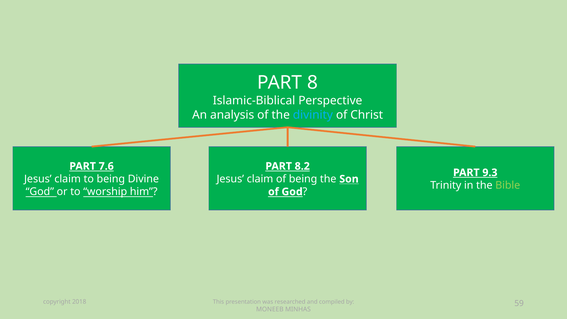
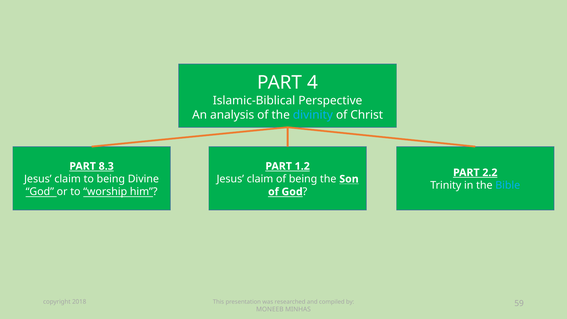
8: 8 -> 4 (312, 83)
7.6: 7.6 -> 8.3 (106, 166)
8.2: 8.2 -> 1.2 (302, 166)
9.3: 9.3 -> 2.2 (490, 173)
Bible colour: light green -> light blue (508, 185)
